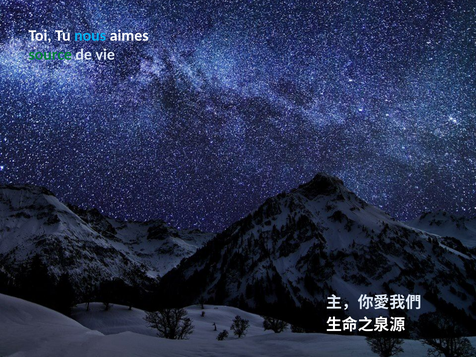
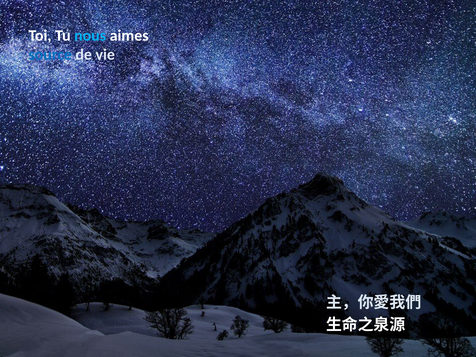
source colour: green -> blue (50, 55)
